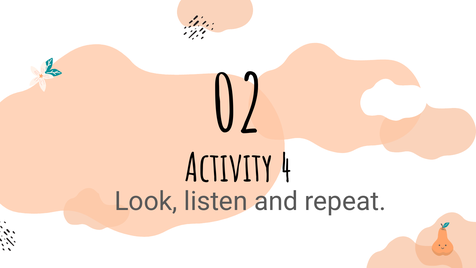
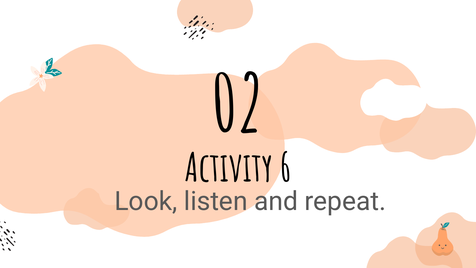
4: 4 -> 6 (286, 169)
